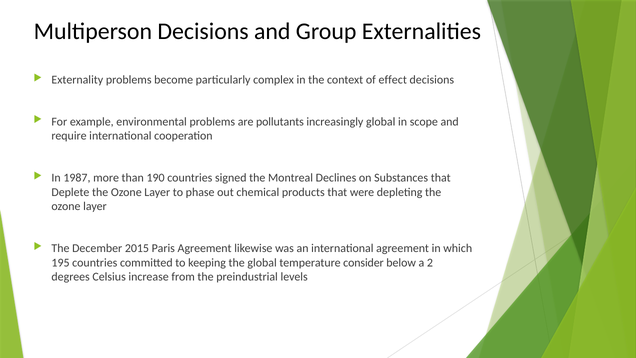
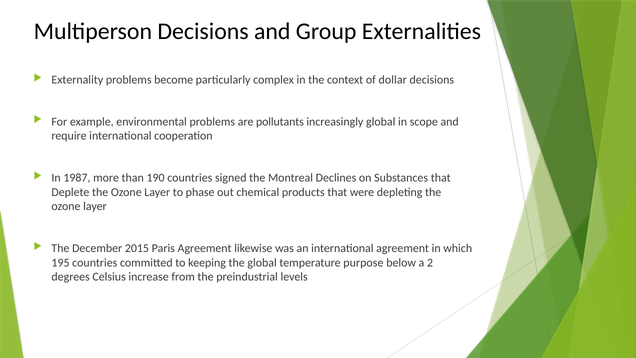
effect: effect -> dollar (393, 80)
consider: consider -> purpose (363, 262)
